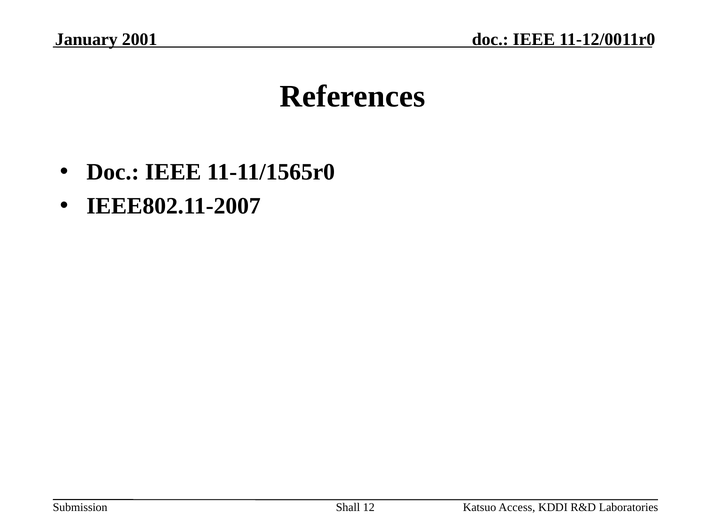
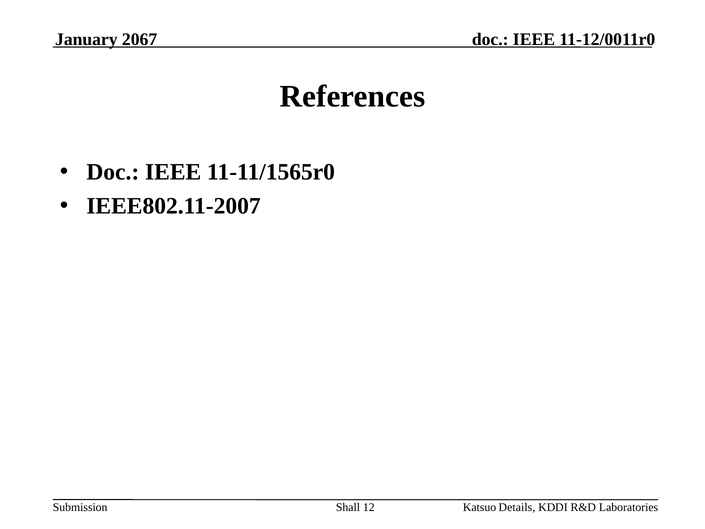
2001: 2001 -> 2067 (140, 39)
Access: Access -> Details (517, 507)
